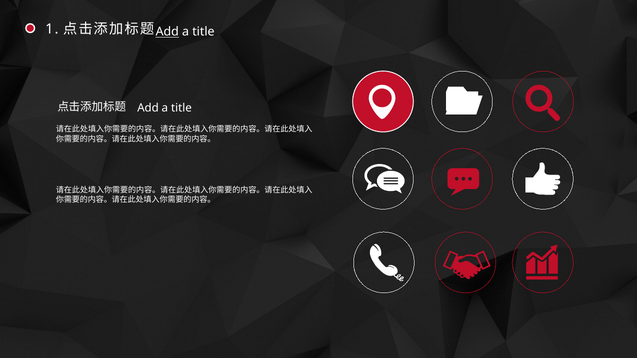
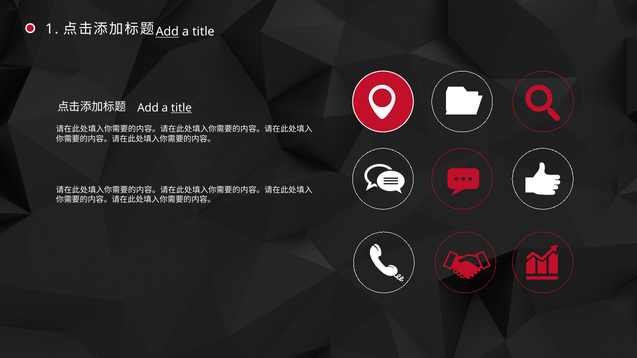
title underline: none -> present (181, 108)
